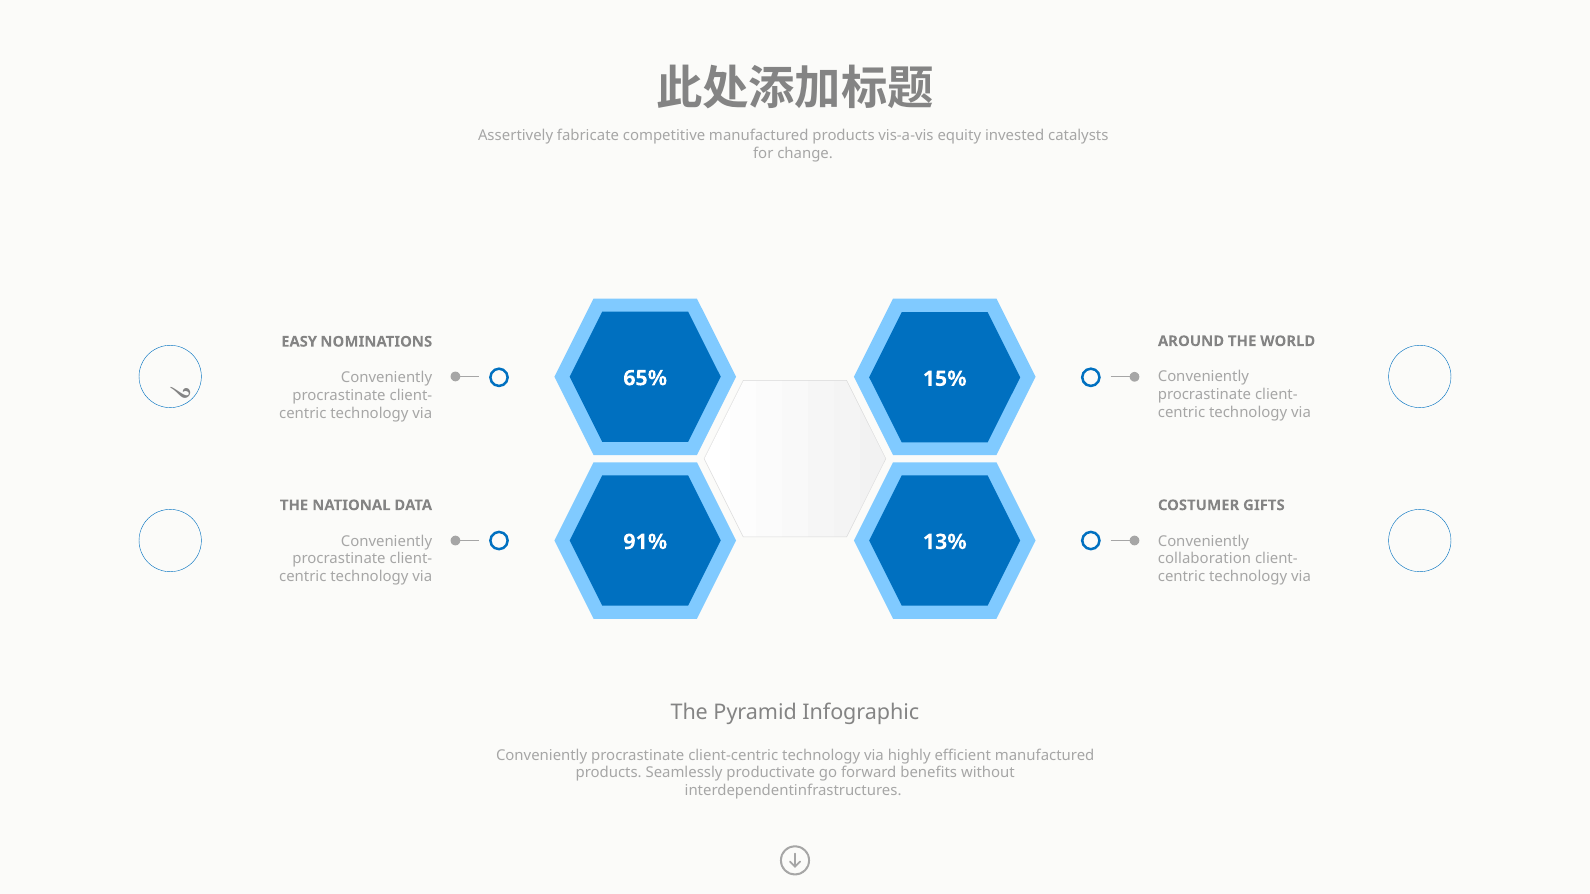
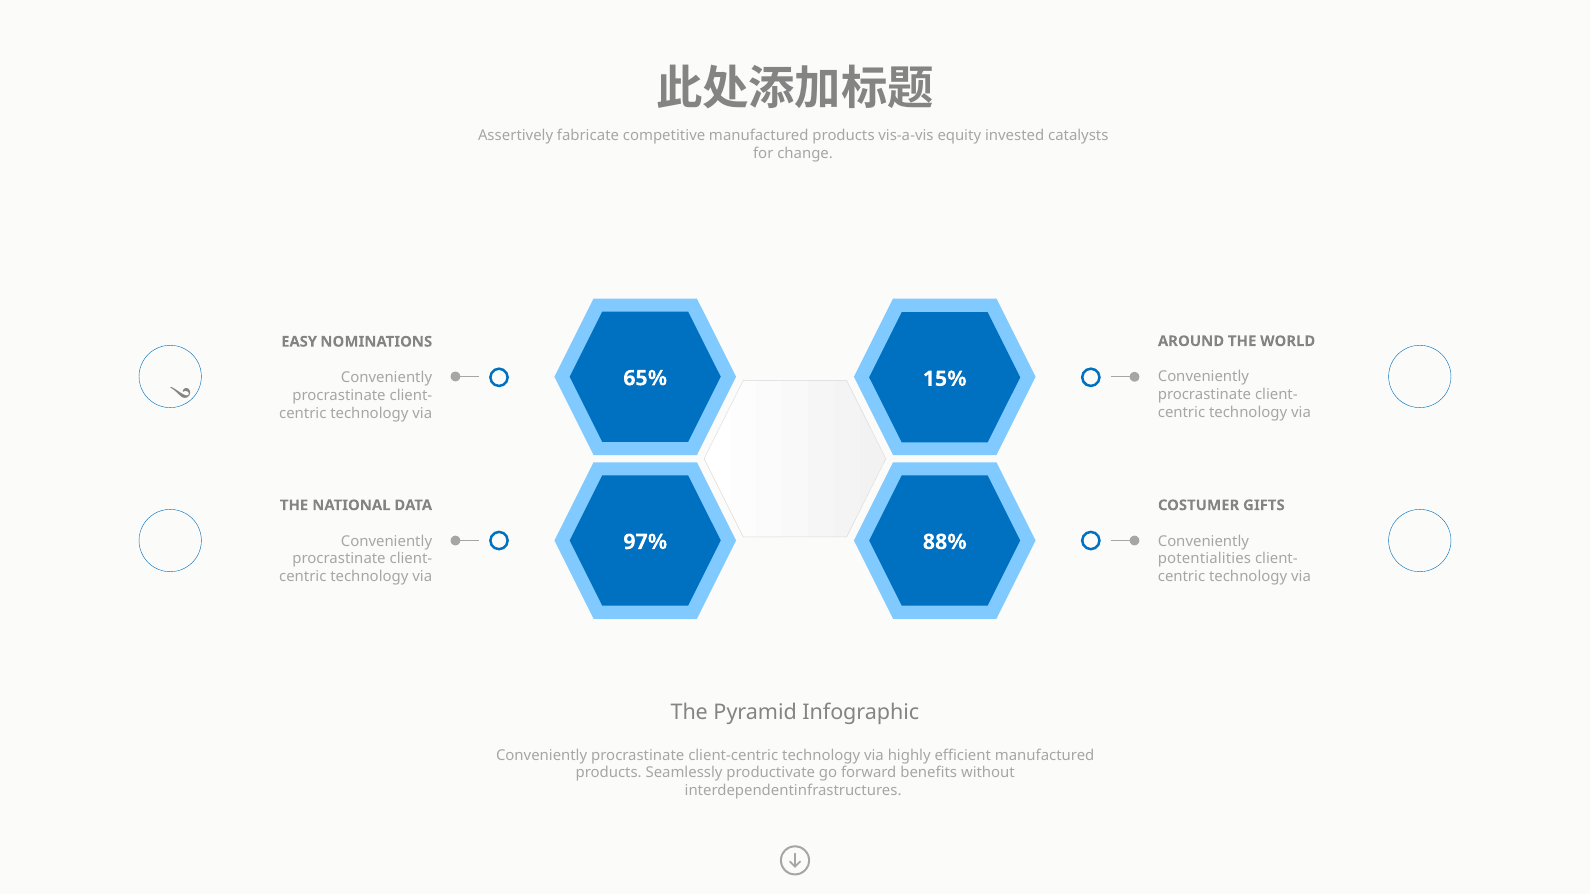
91%: 91% -> 97% (645, 542)
13%: 13% -> 88% (945, 542)
collaboration: collaboration -> potentialities (1204, 559)
